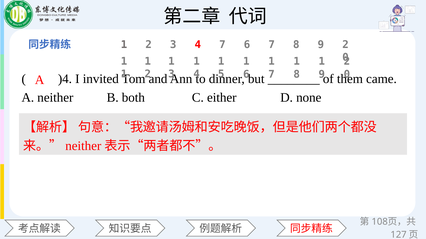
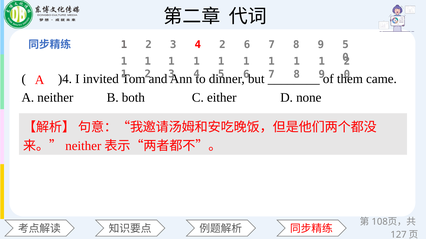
4 7: 7 -> 2 (222, 45)
8 9 2: 2 -> 5 (345, 45)
